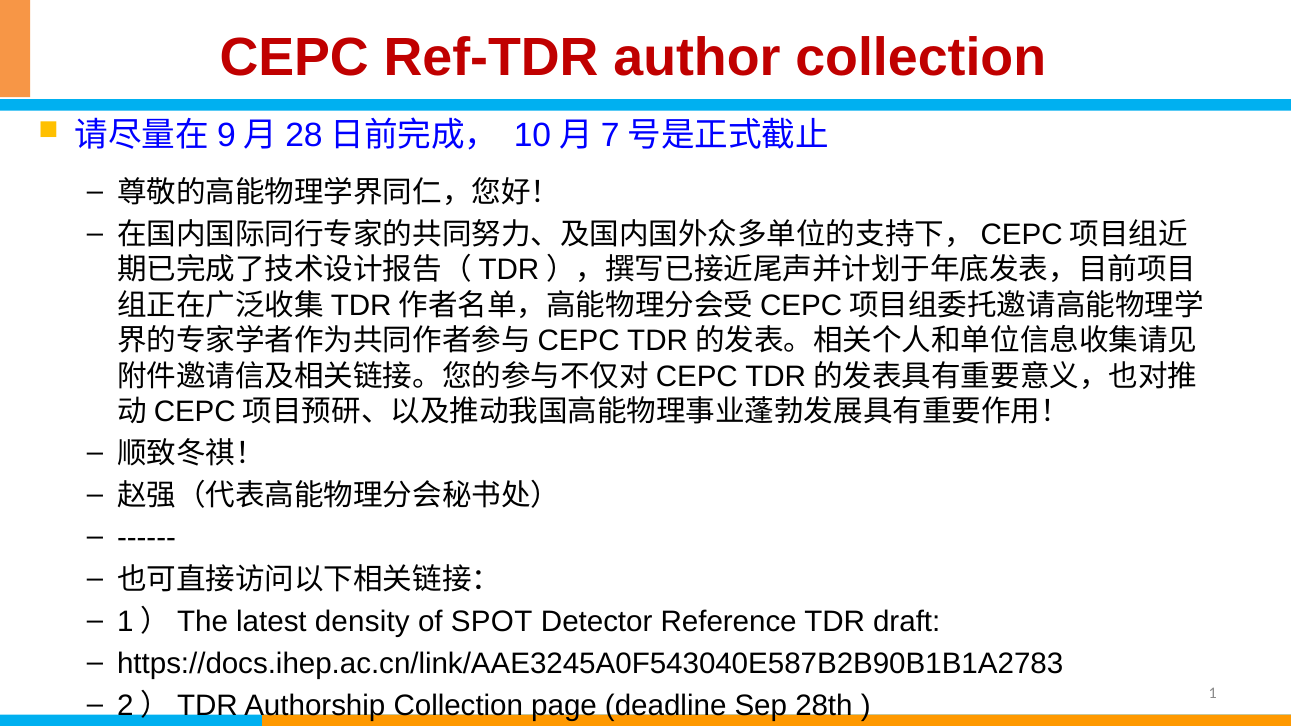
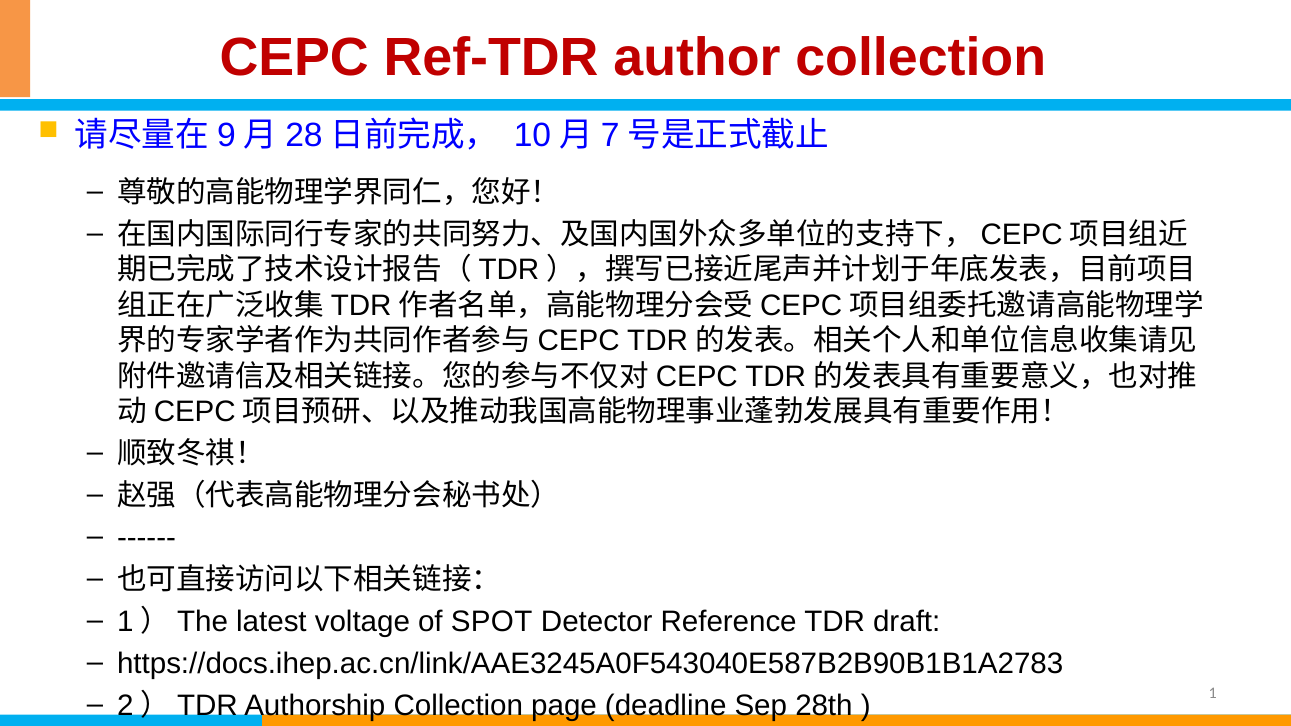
density: density -> voltage (362, 622)
